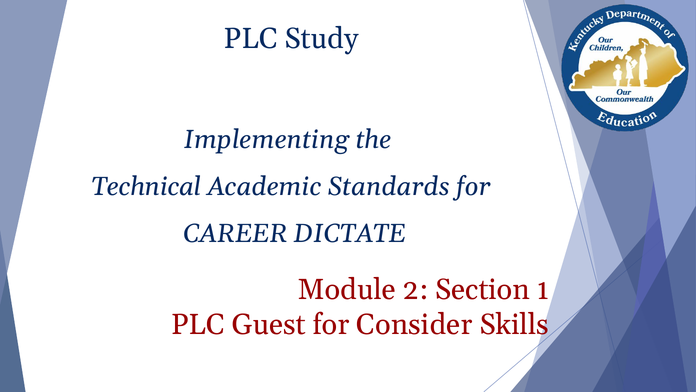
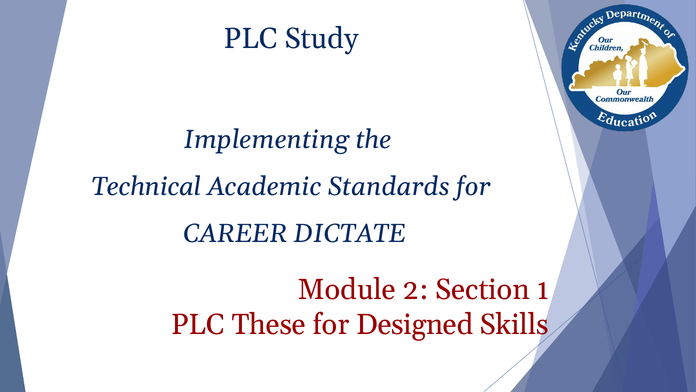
Guest: Guest -> These (269, 324)
Consider: Consider -> Designed (415, 324)
